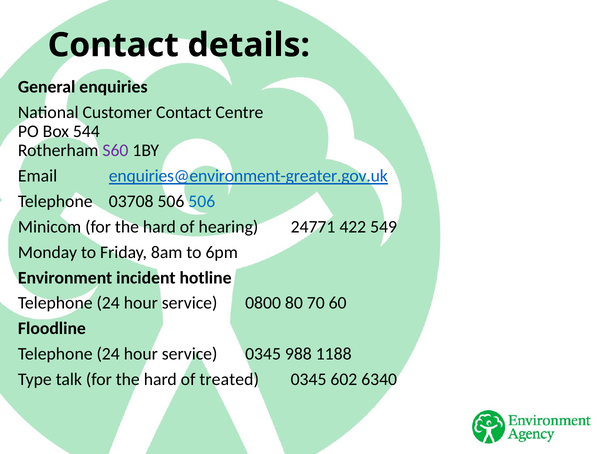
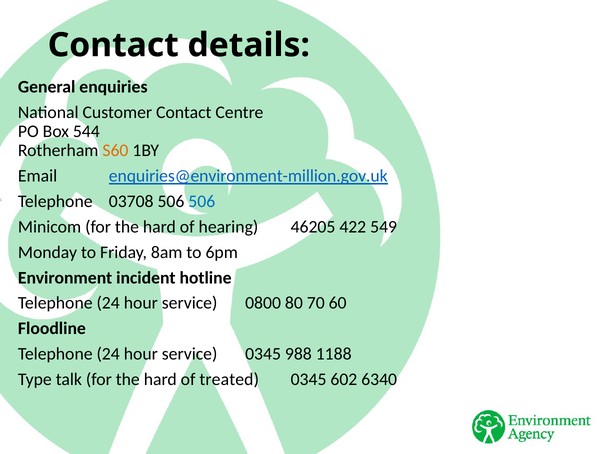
S60 colour: purple -> orange (115, 151)
enquiries@environment-greater.gov.uk: enquiries@environment-greater.gov.uk -> enquiries@environment-million.gov.uk (248, 176)
24771: 24771 -> 46205 (313, 227)
